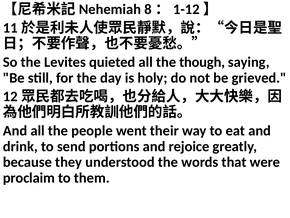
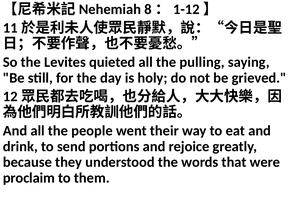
though: though -> pulling (202, 62)
